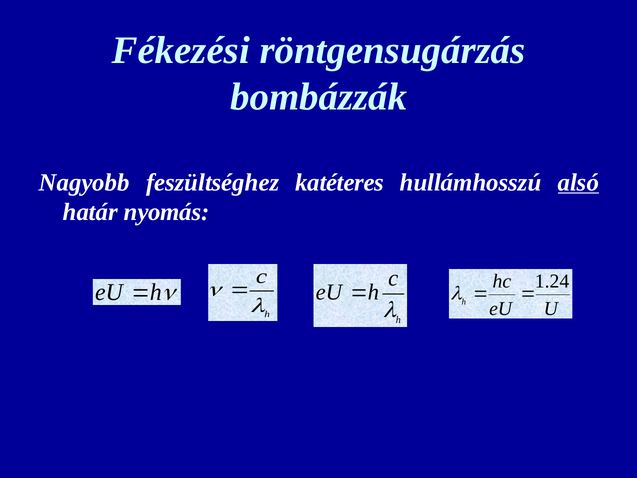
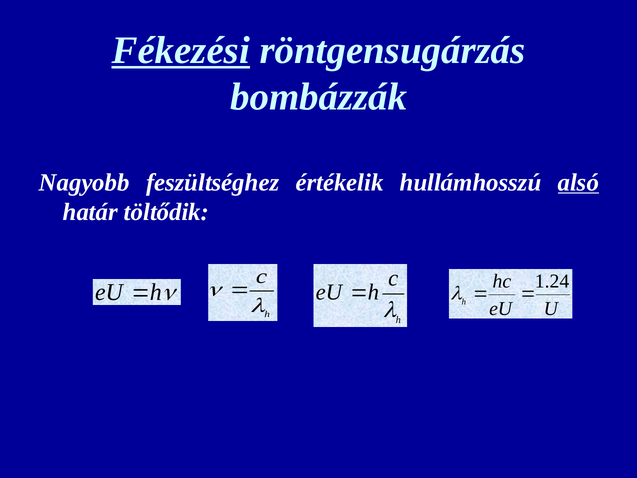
Fékezési underline: none -> present (181, 50)
katéteres: katéteres -> értékelik (340, 182)
nyomás: nyomás -> töltődik (167, 212)
